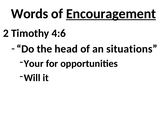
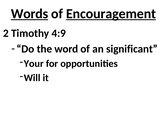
Words underline: none -> present (30, 14)
4:6: 4:6 -> 4:9 (59, 33)
head: head -> word (66, 49)
situations: situations -> significant (132, 49)
